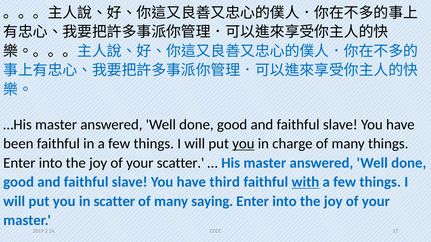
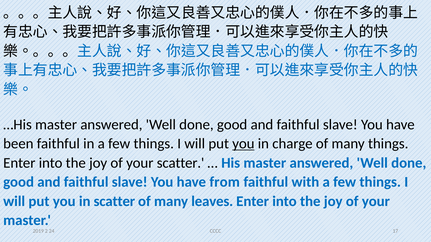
third: third -> from (225, 182)
with underline: present -> none (305, 182)
saying: saying -> leaves (212, 201)
